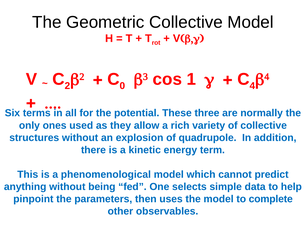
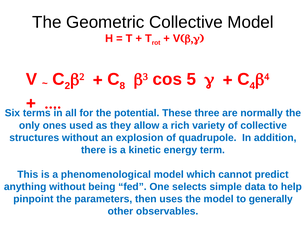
0: 0 -> 8 (122, 86)
1: 1 -> 5 (191, 79)
complete: complete -> generally (271, 199)
